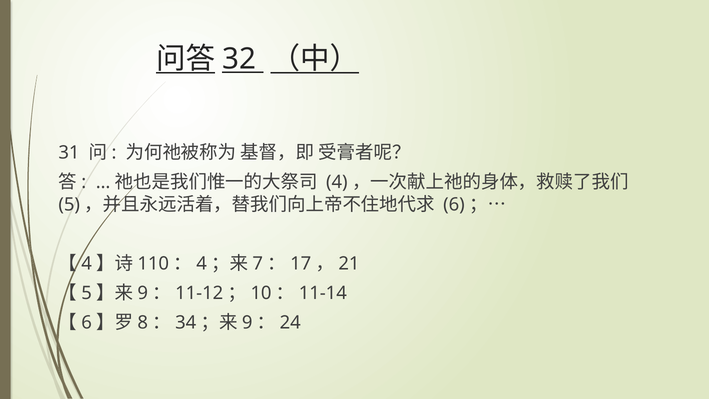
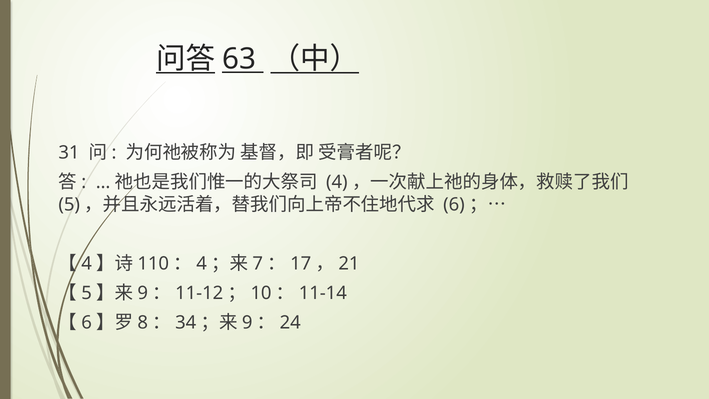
32: 32 -> 63 (239, 59)
